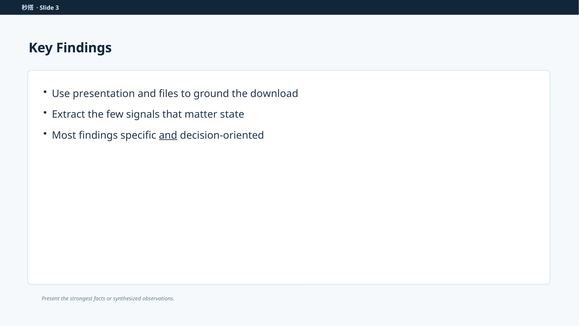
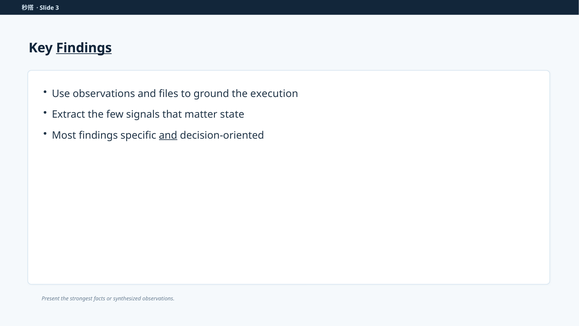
Findings underline: none -> present (84, 48)
Use presentation: presentation -> observations (104, 94)
download: download -> execution (274, 94)
